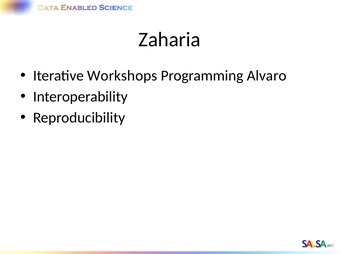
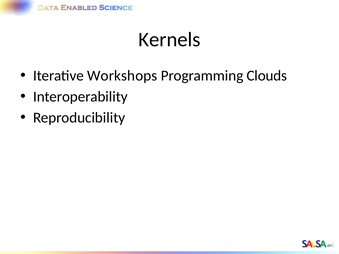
Zaharia: Zaharia -> Kernels (169, 40)
Alvaro: Alvaro -> Clouds (267, 76)
